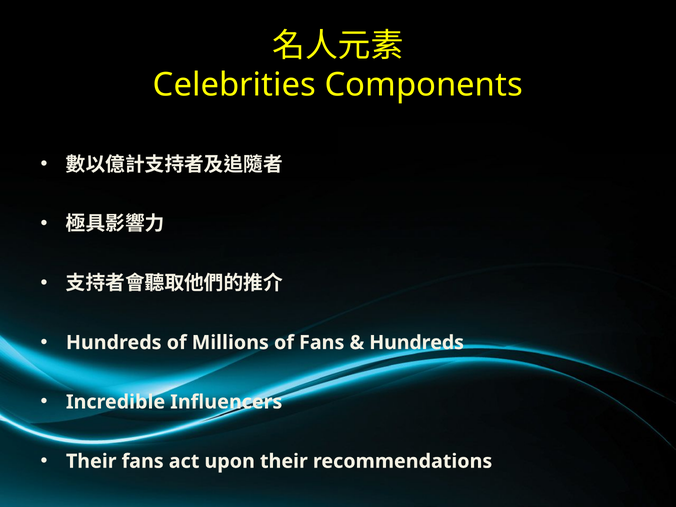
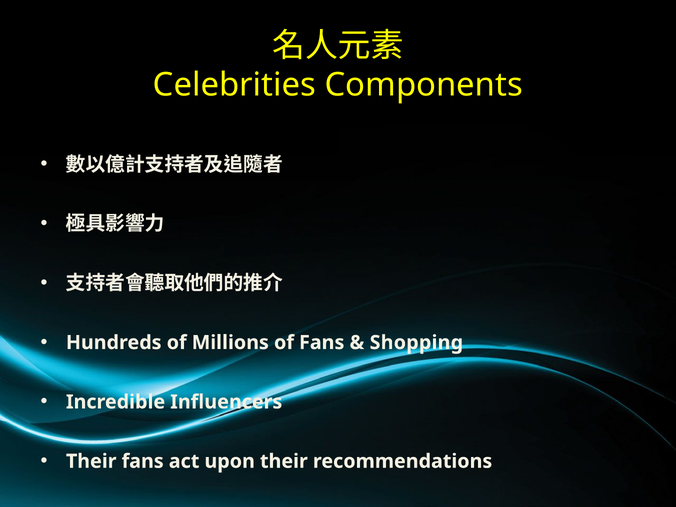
Hundreds: Hundreds -> Shopping (416, 343)
